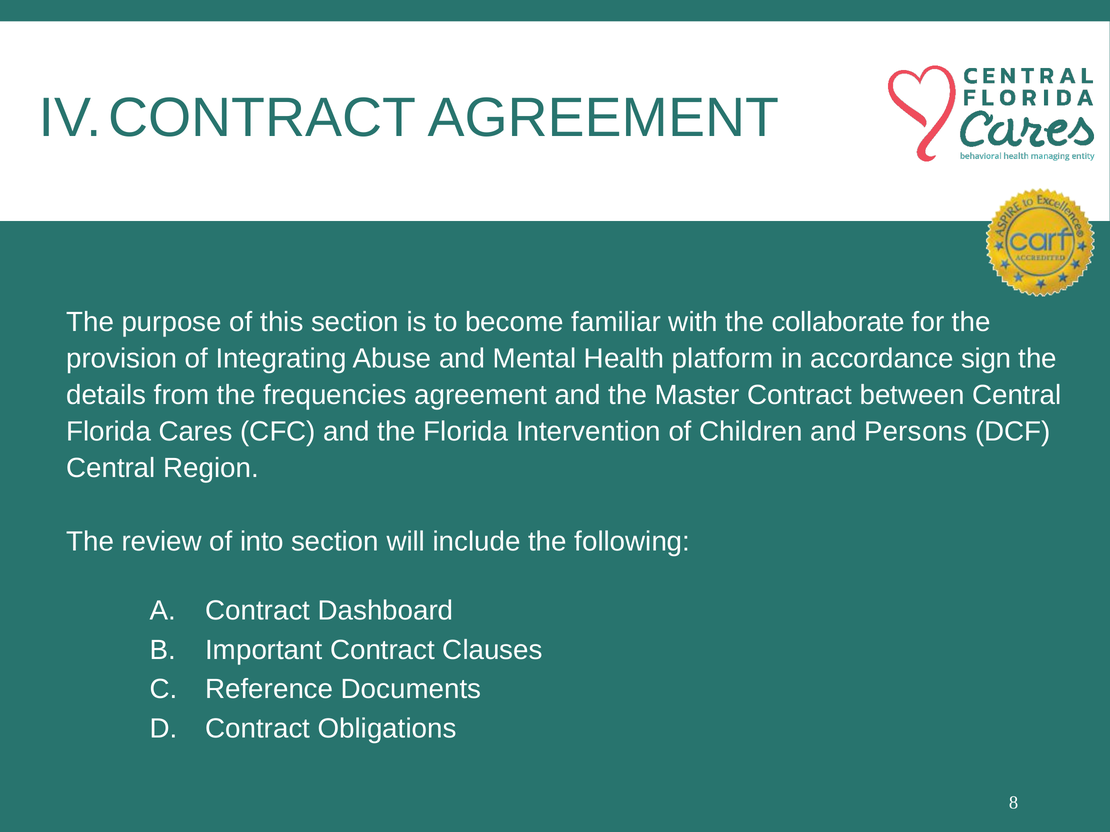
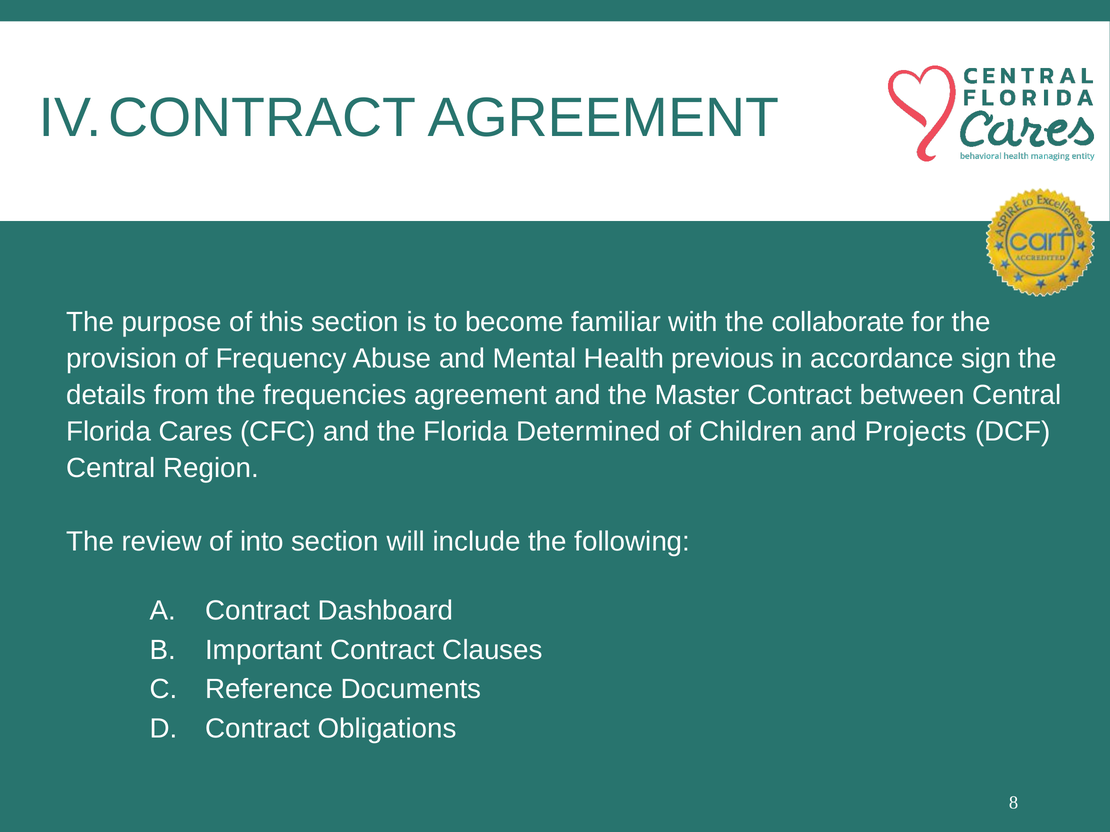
Integrating: Integrating -> Frequency (281, 359)
platform: platform -> previous (723, 359)
Intervention: Intervention -> Determined (588, 432)
Persons: Persons -> Projects (916, 432)
